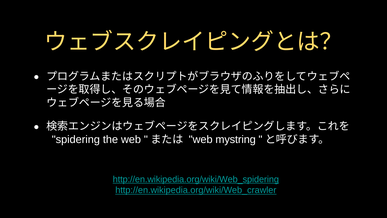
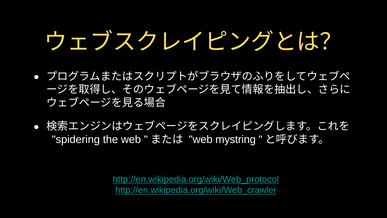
http://en.wikipedia.org/wiki/Web_spidering: http://en.wikipedia.org/wiki/Web_spidering -> http://en.wikipedia.org/wiki/Web_protocol (196, 179)
